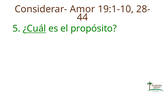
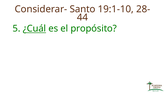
Amor: Amor -> Santo (83, 9)
